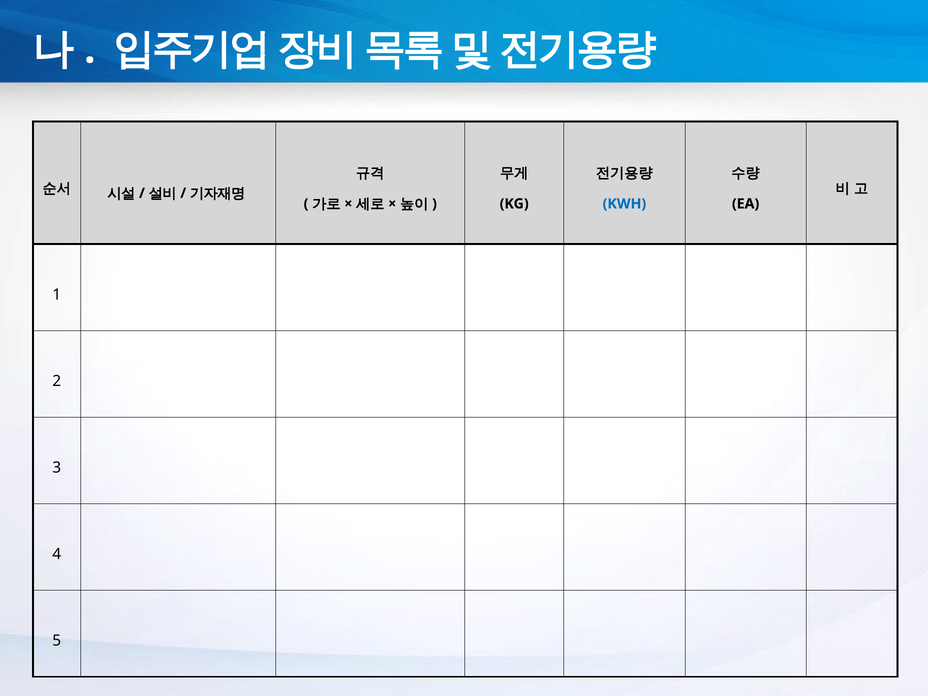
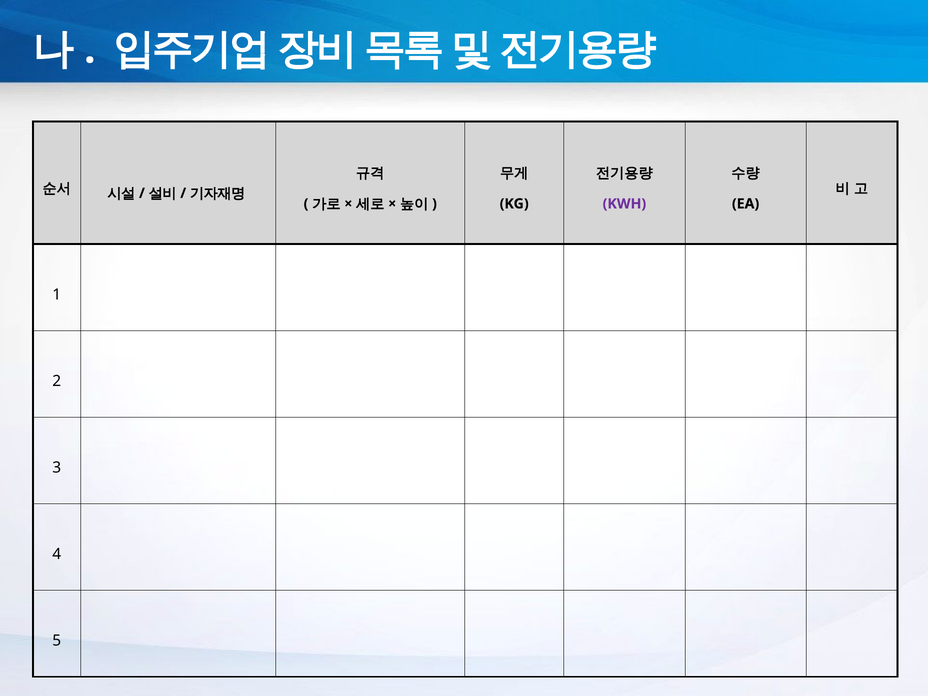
KWH colour: blue -> purple (624, 204)
